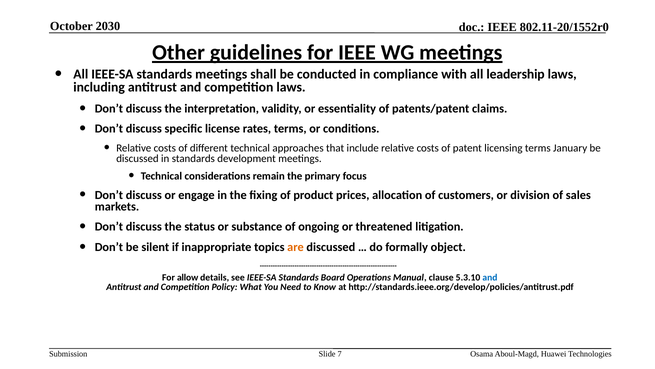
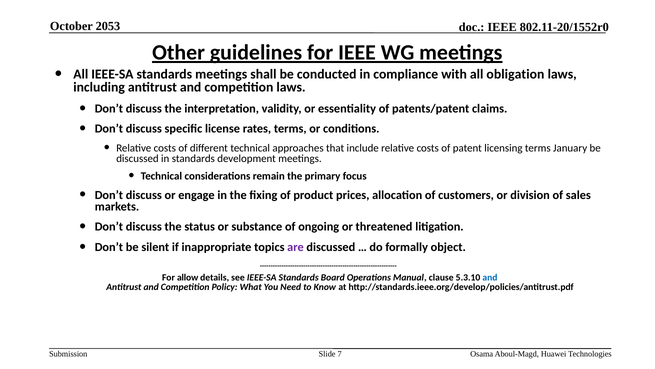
2030: 2030 -> 2053 (108, 26)
leadership: leadership -> obligation (515, 74)
are colour: orange -> purple (296, 247)
